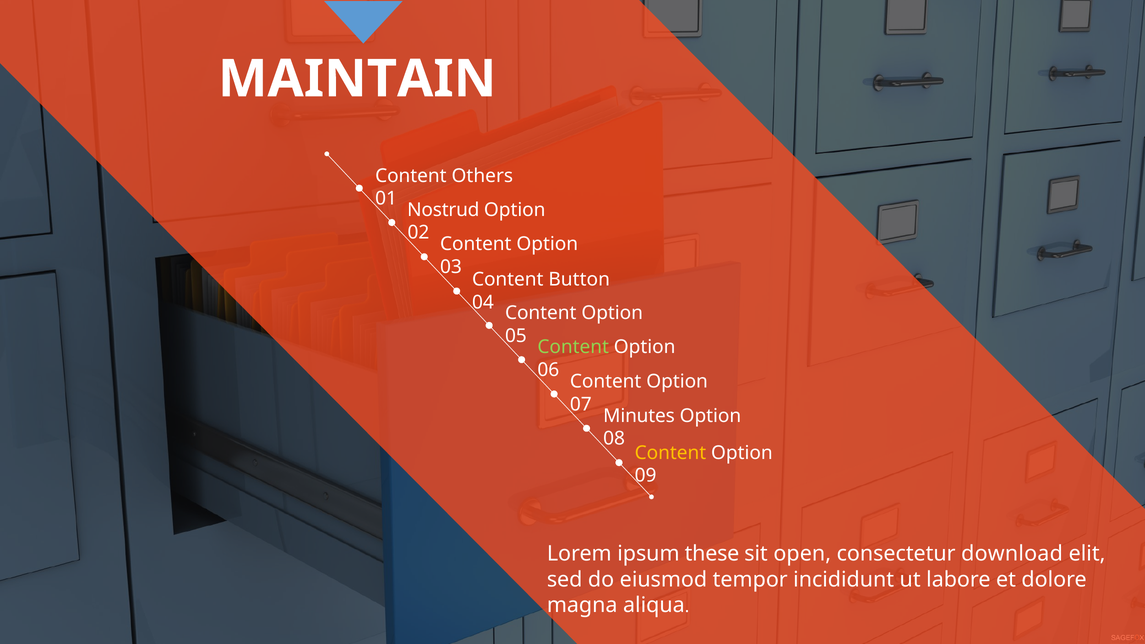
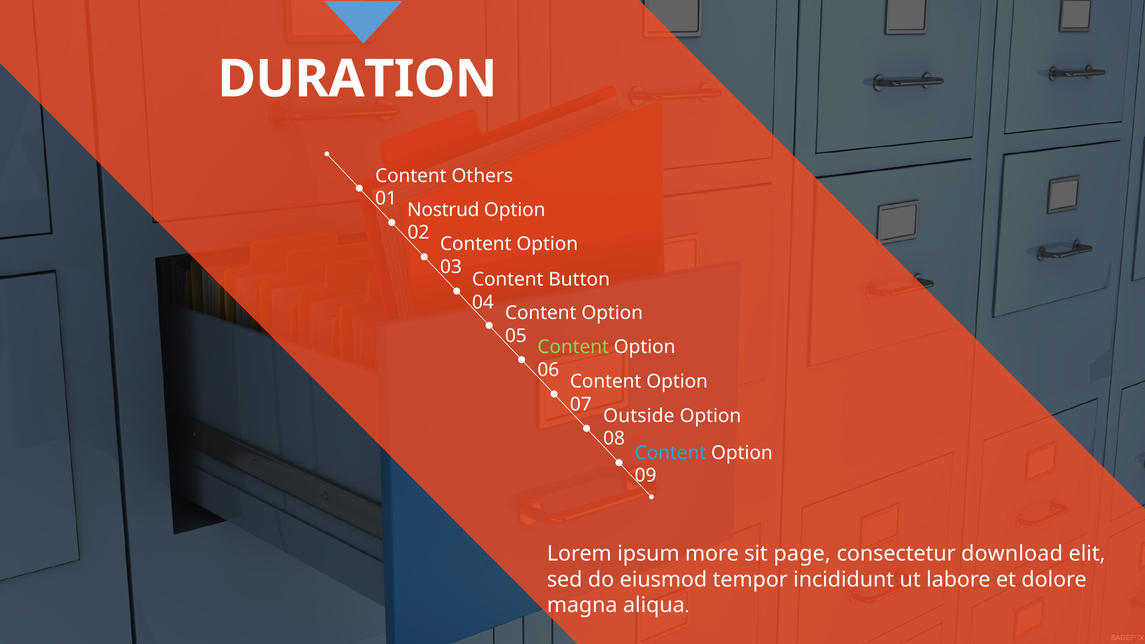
MAINTAIN: MAINTAIN -> DURATION (357, 79)
Minutes: Minutes -> Outside (639, 416)
Content colour: yellow -> light blue (670, 453)
these: these -> more (712, 554)
open: open -> page (802, 554)
